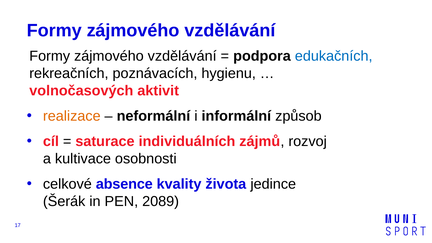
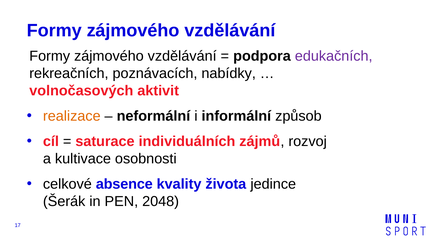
edukačních colour: blue -> purple (334, 56)
hygienu: hygienu -> nabídky (229, 73)
2089: 2089 -> 2048 (161, 201)
